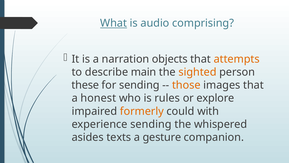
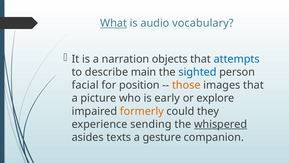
comprising: comprising -> vocabulary (203, 23)
attempts colour: orange -> blue (237, 59)
sighted colour: orange -> blue (198, 72)
these: these -> facial (85, 85)
for sending: sending -> position (139, 85)
honest: honest -> picture (98, 98)
rules: rules -> early (167, 98)
with: with -> they (208, 111)
whispered underline: none -> present (221, 124)
